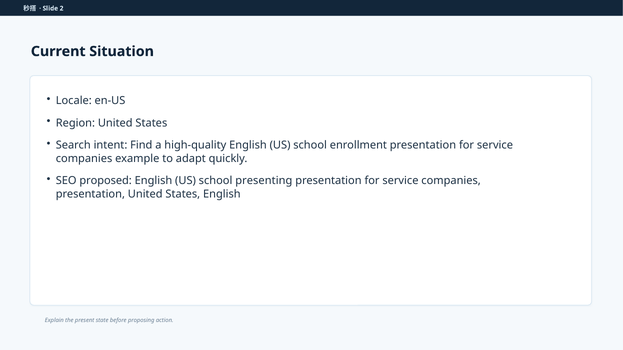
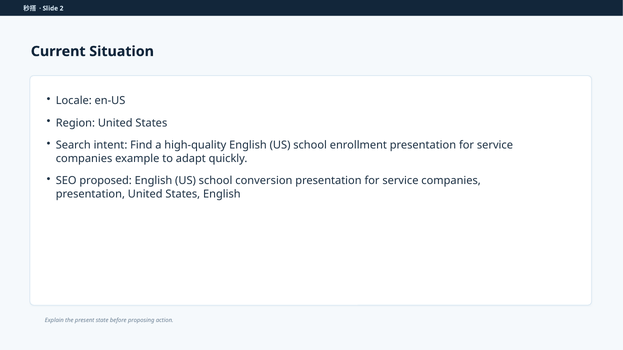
presenting: presenting -> conversion (264, 181)
